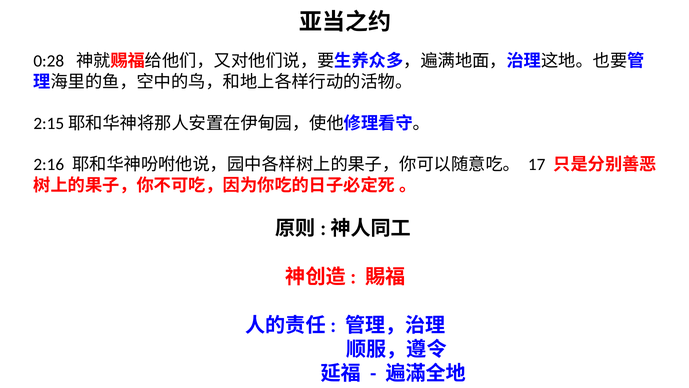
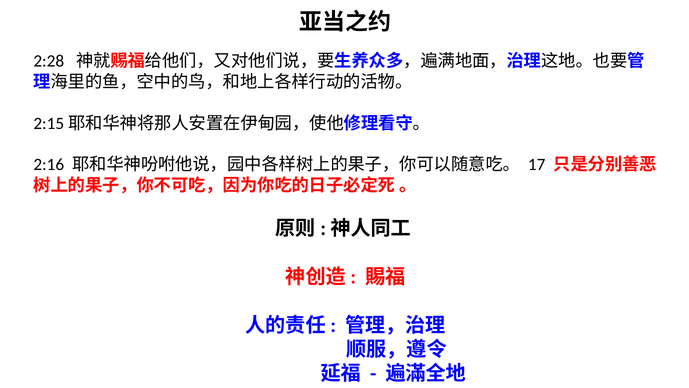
0:28: 0:28 -> 2:28 (49, 61)
